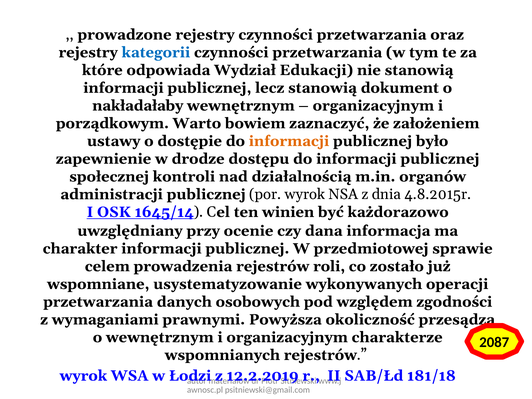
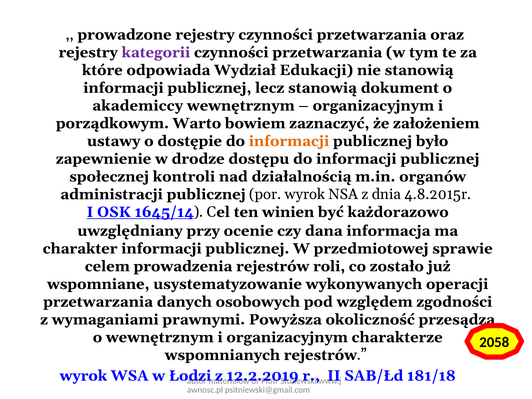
kategorii colour: blue -> purple (156, 52)
nakładałaby: nakładałaby -> akademiccy (138, 106)
2087: 2087 -> 2058 (494, 342)
